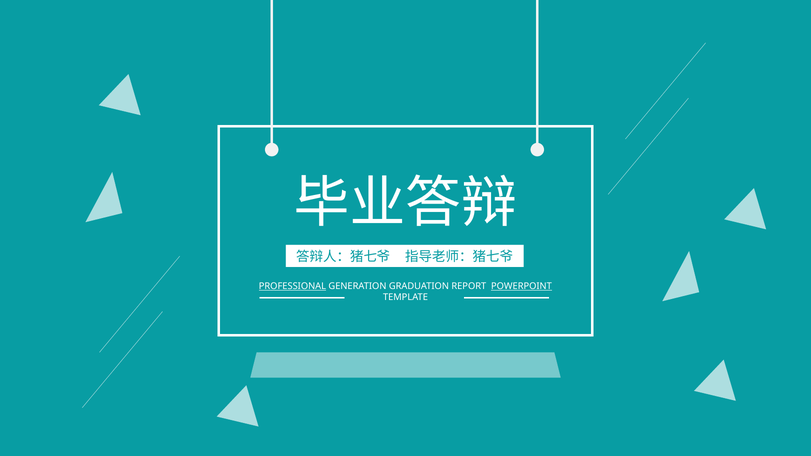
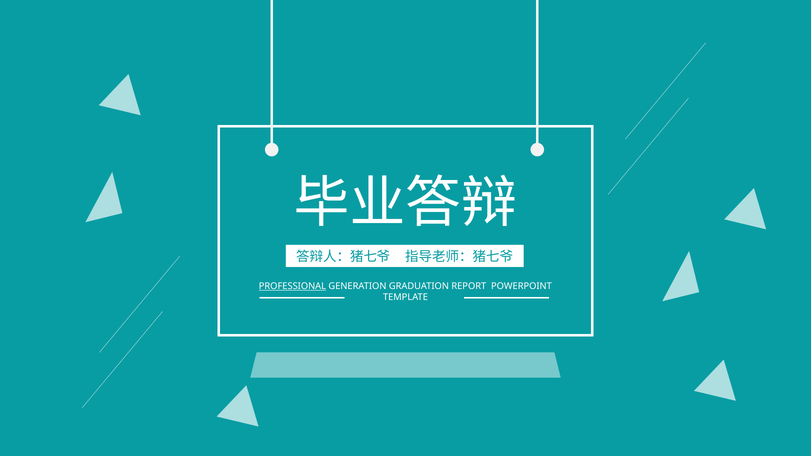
POWERPOINT underline: present -> none (521, 286)
